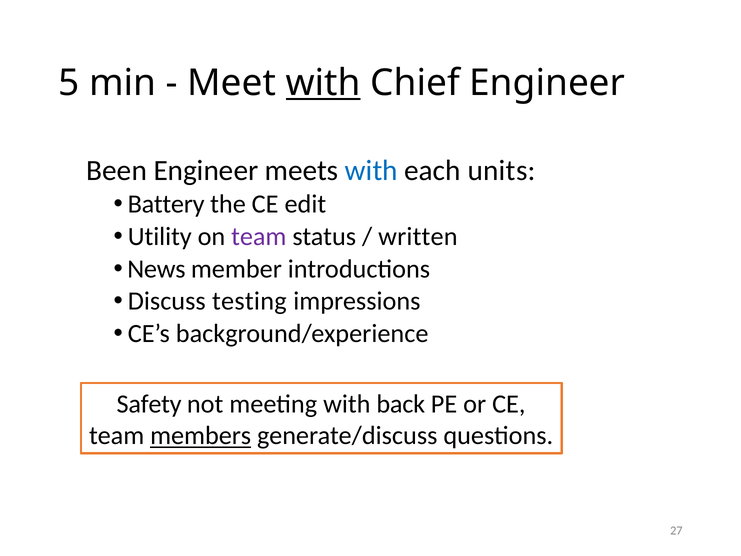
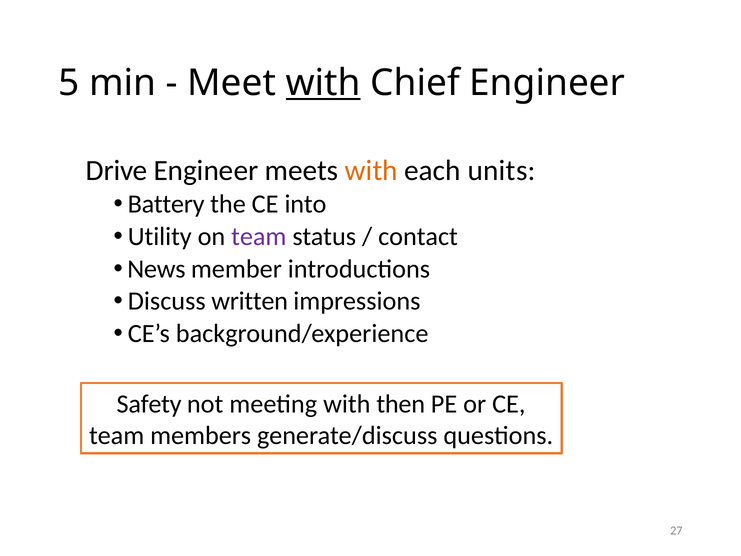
Been: Been -> Drive (117, 171)
with colour: blue -> orange (371, 171)
edit: edit -> into (305, 204)
written: written -> contact (418, 236)
testing: testing -> written (250, 301)
back: back -> then (401, 404)
members underline: present -> none (201, 436)
